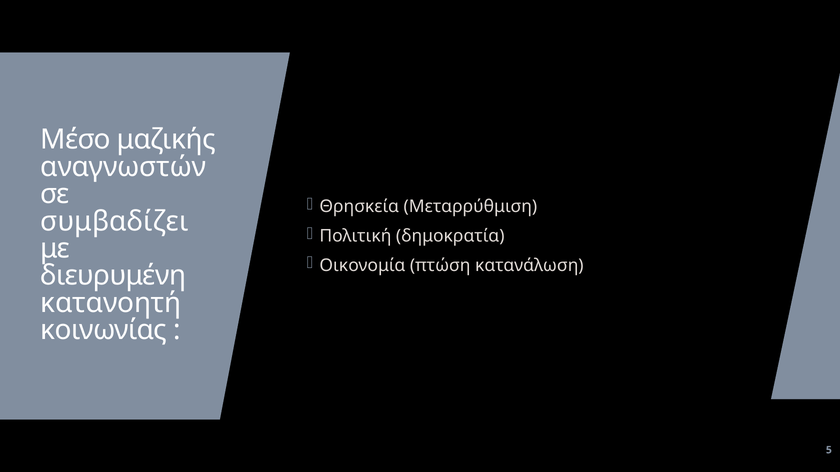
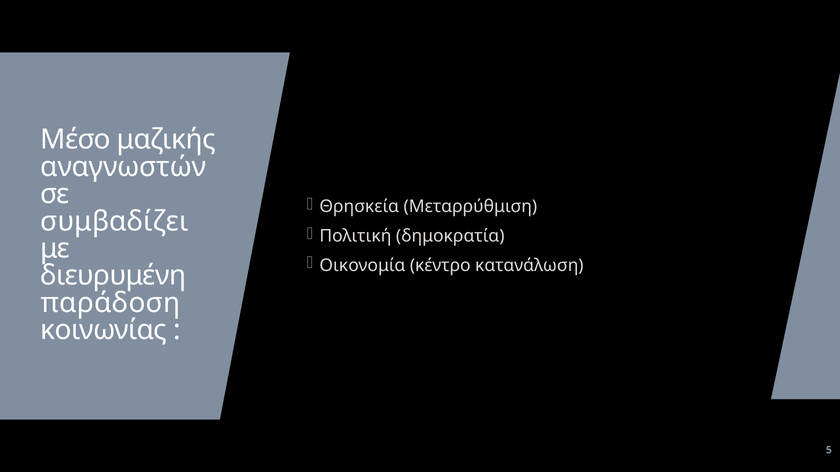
πτώση: πτώση -> κέντρο (440, 266)
κατανοητή: κατανοητή -> παράδοση (111, 303)
